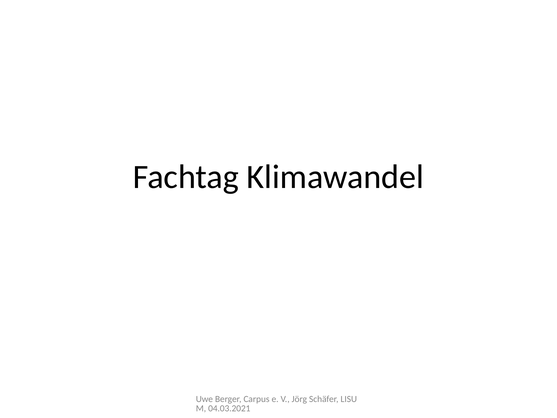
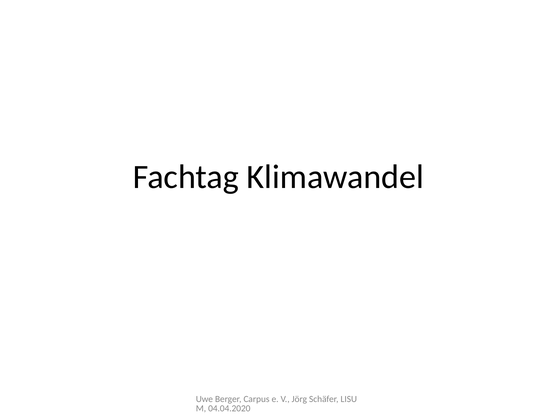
04.03.2021: 04.03.2021 -> 04.04.2020 (229, 408)
